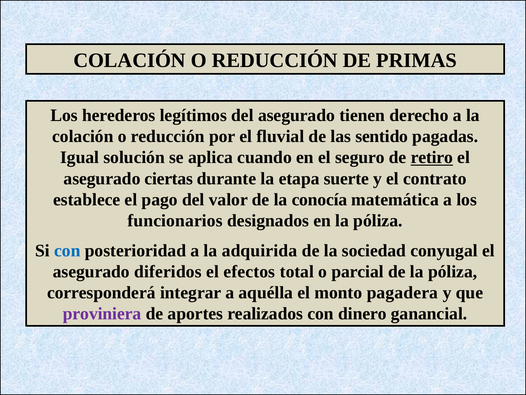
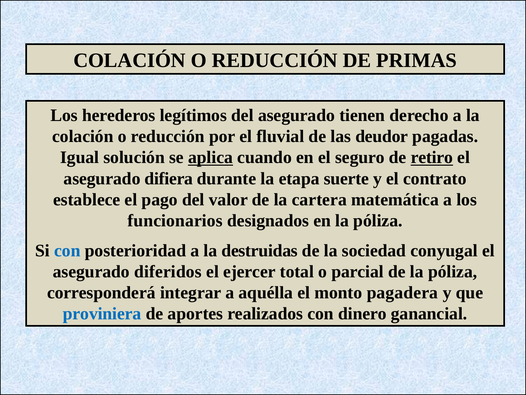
sentido: sentido -> deudor (382, 136)
aplica underline: none -> present (211, 157)
ciertas: ciertas -> difiera (169, 178)
conocía: conocía -> cartera (319, 199)
adquirida: adquirida -> destruidas (260, 250)
efectos: efectos -> ejercer (249, 271)
proviniera colour: purple -> blue (102, 313)
